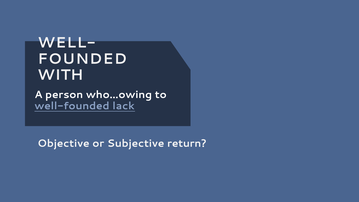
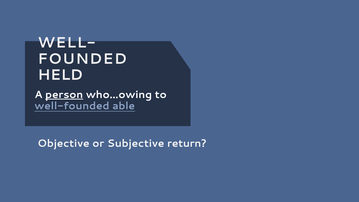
WITH: WITH -> HELD (60, 75)
person underline: none -> present (64, 95)
lack: lack -> able (124, 106)
